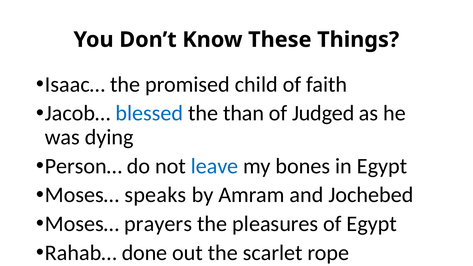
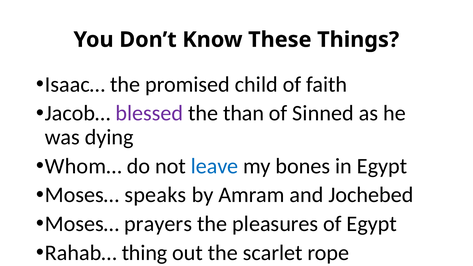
blessed colour: blue -> purple (149, 113)
Judged: Judged -> Sinned (323, 113)
Person…: Person… -> Whom… (83, 166)
done: done -> thing (144, 253)
